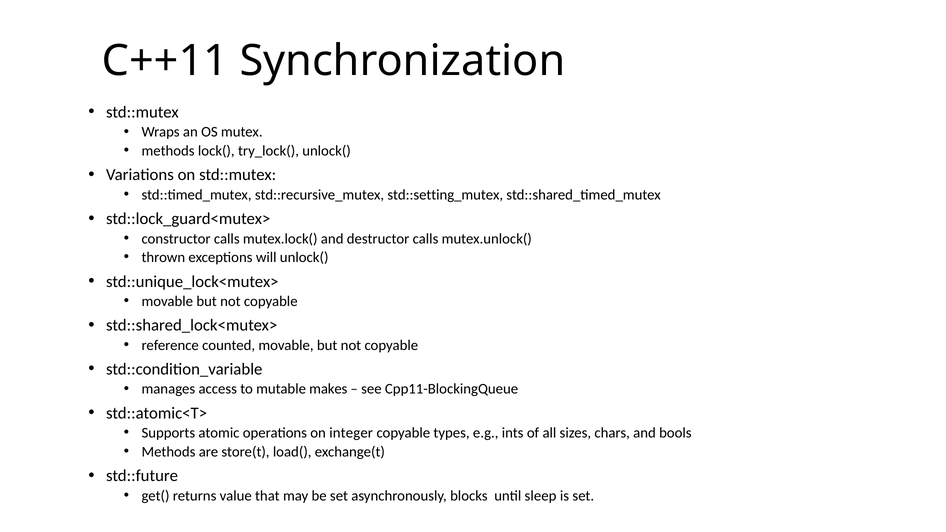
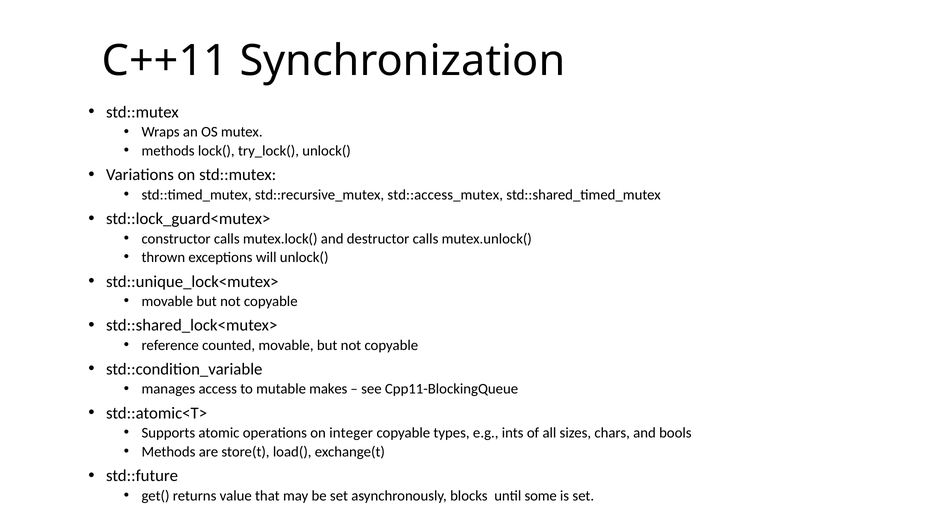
std::setting_mutex: std::setting_mutex -> std::access_mutex (445, 195)
sleep: sleep -> some (541, 496)
